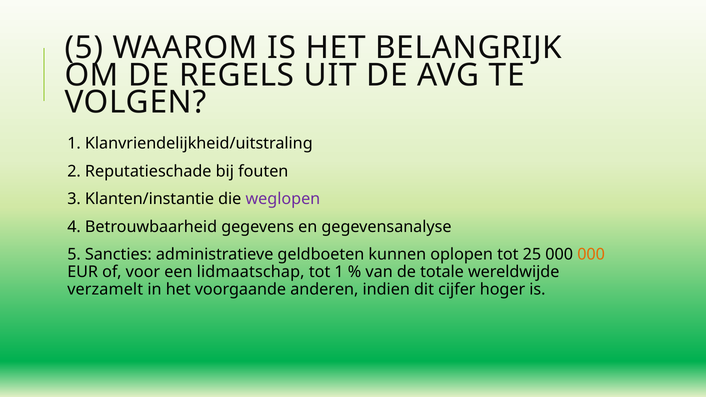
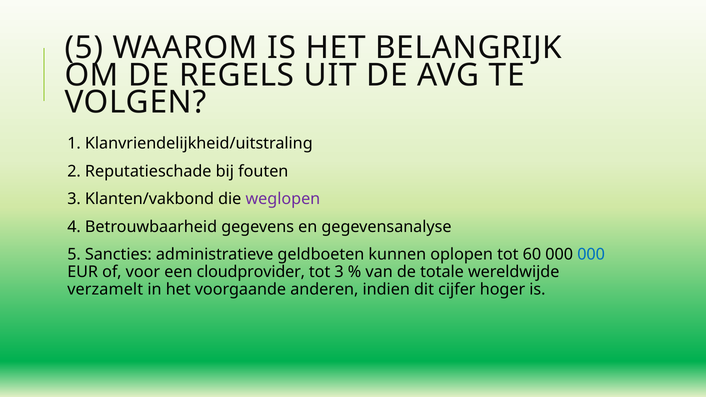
Klanten/instantie: Klanten/instantie -> Klanten/vakbond (150, 199)
25: 25 -> 60 (532, 255)
000 colour: orange -> blue (591, 255)
lidmaatschap: lidmaatschap -> cloudprovider (251, 272)
tot 1: 1 -> 3 (339, 272)
